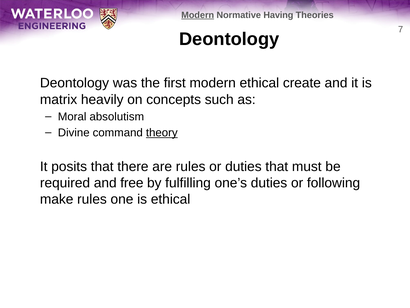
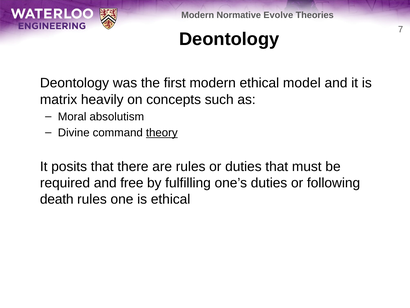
Modern underline: present -> none (198, 15)
Having: Having -> Evolve (278, 15)
create: create -> model (302, 83)
make: make -> death (57, 199)
